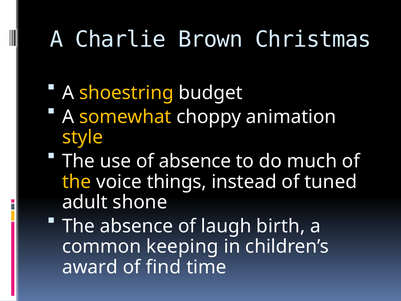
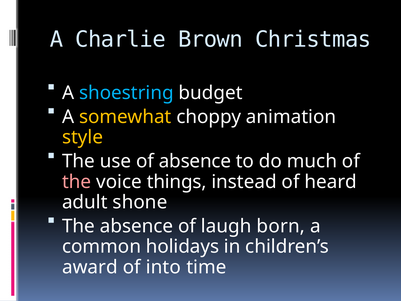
shoestring colour: yellow -> light blue (126, 93)
the colour: yellow -> pink (77, 182)
tuned: tuned -> heard (331, 182)
birth: birth -> born (281, 226)
keeping: keeping -> holidays (183, 246)
find: find -> into (163, 267)
